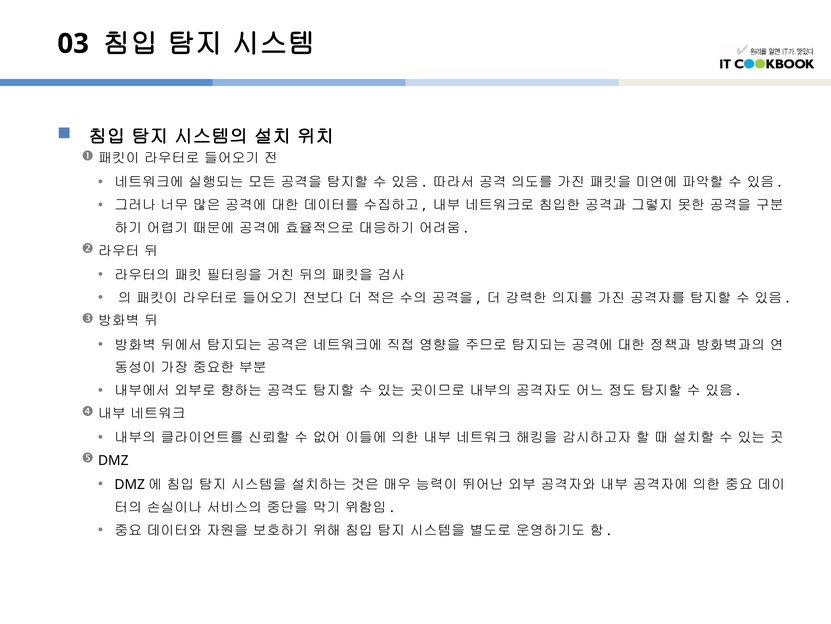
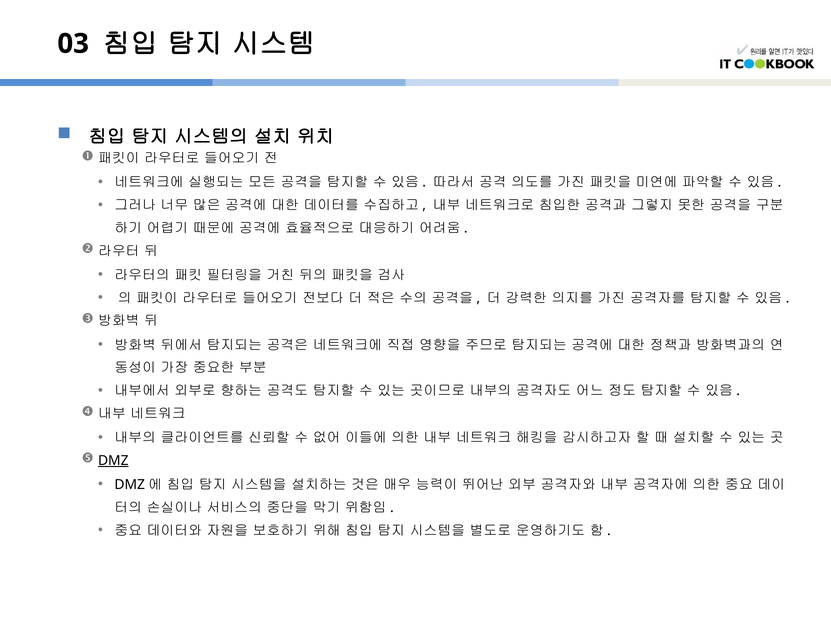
DMZ underline: none -> present (113, 460)
